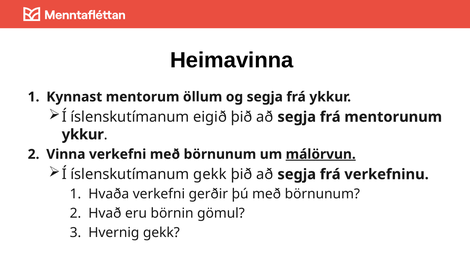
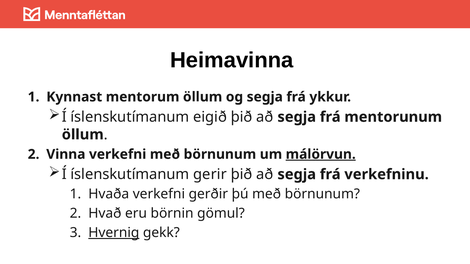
ykkur: ykkur -> öllum (83, 135)
íslenskutímanum gekk: gekk -> gerir (210, 174)
Hvernig underline: none -> present (114, 233)
